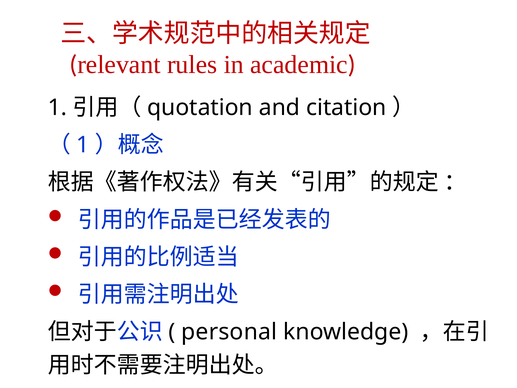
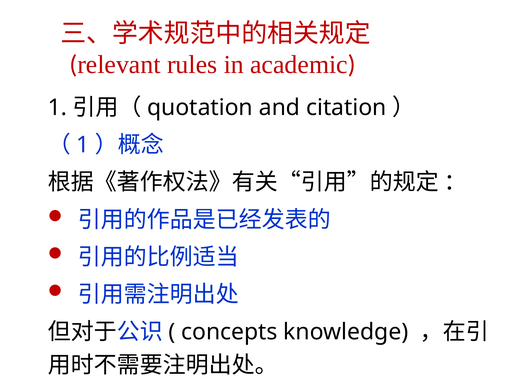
personal: personal -> concepts (229, 332)
